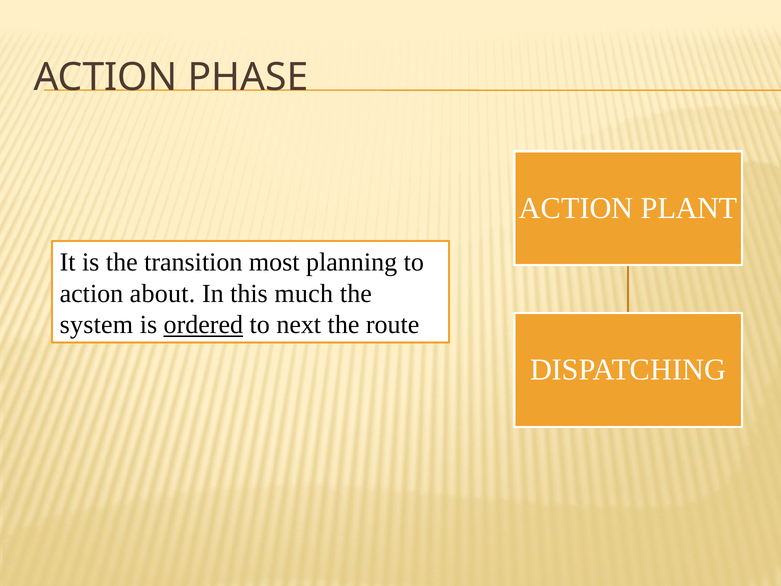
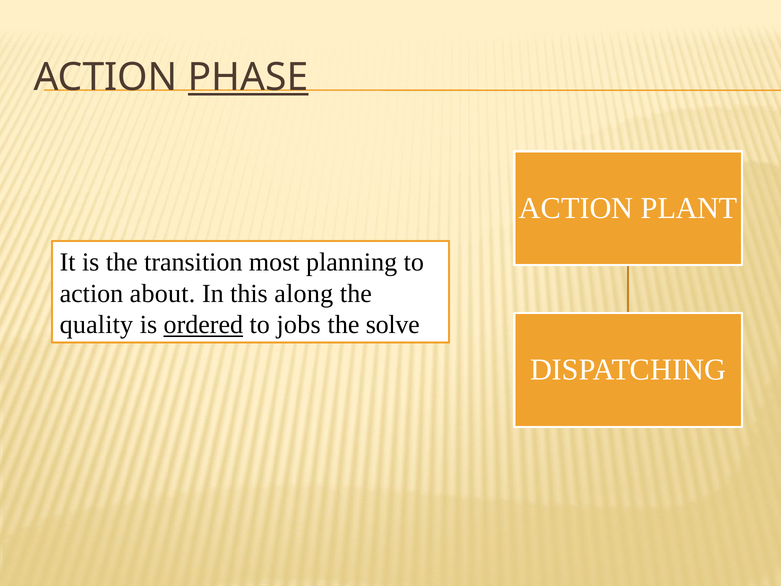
PHASE underline: none -> present (248, 78)
much: much -> along (304, 293)
system: system -> quality (96, 325)
next: next -> jobs (299, 325)
route: route -> solve (393, 325)
